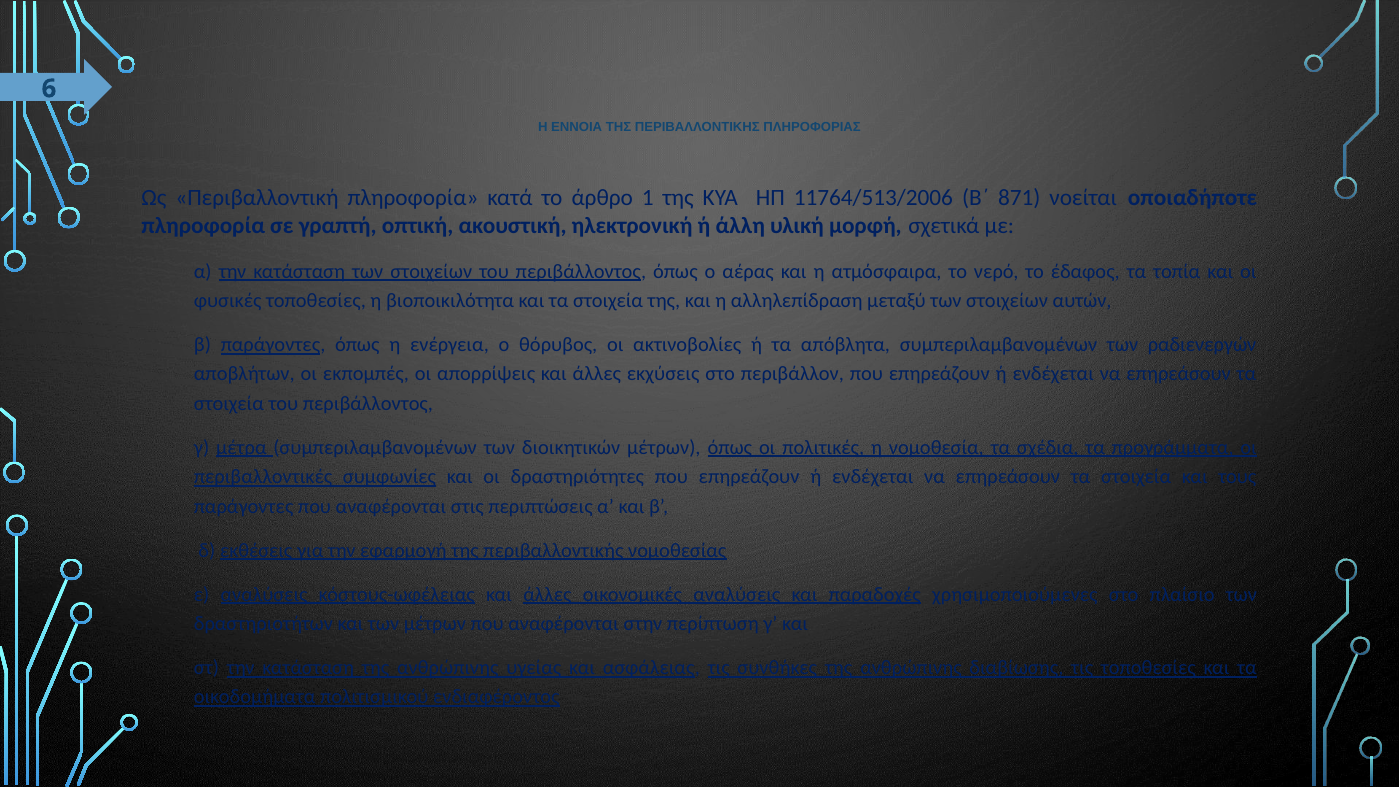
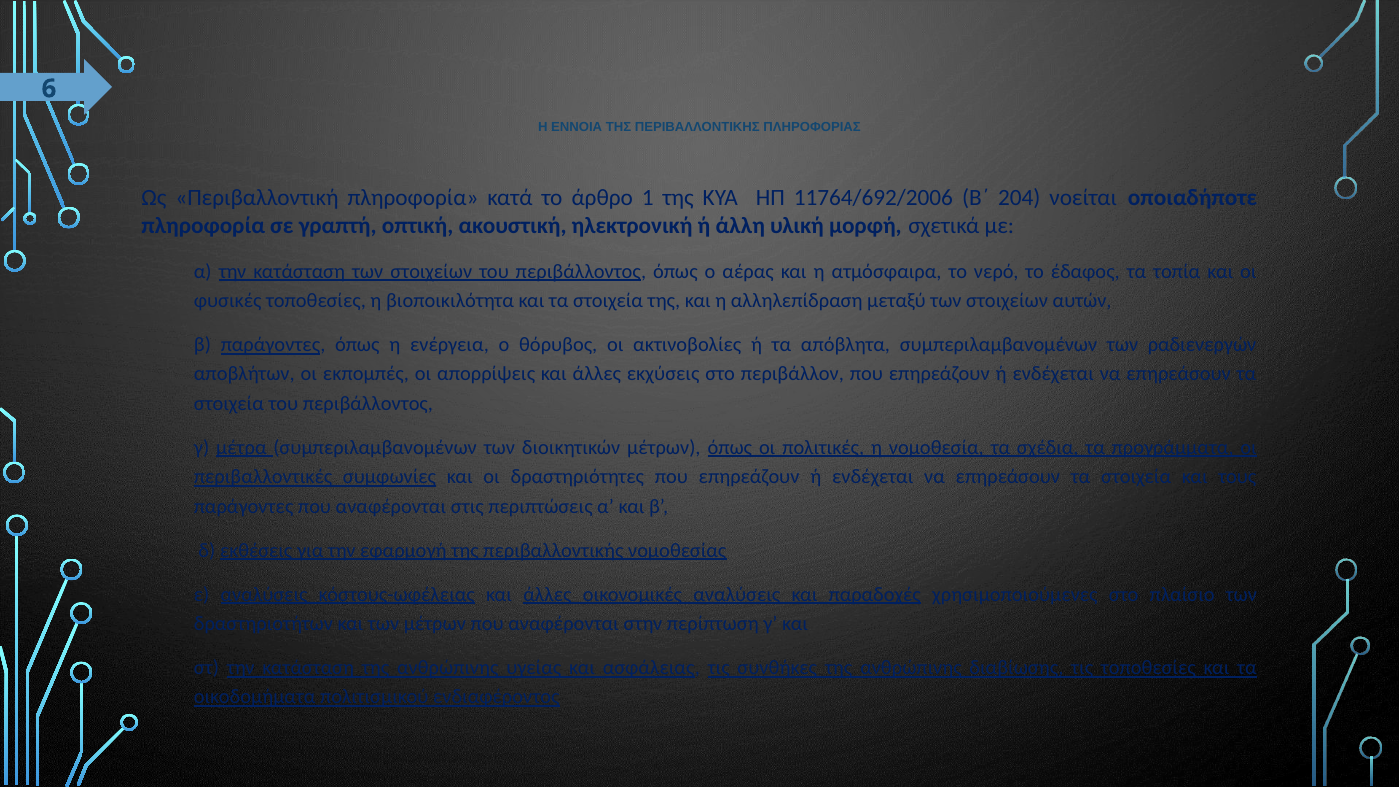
11764/513/2006: 11764/513/2006 -> 11764/692/2006 (873, 198)
871: 871 -> 204 (1019, 198)
